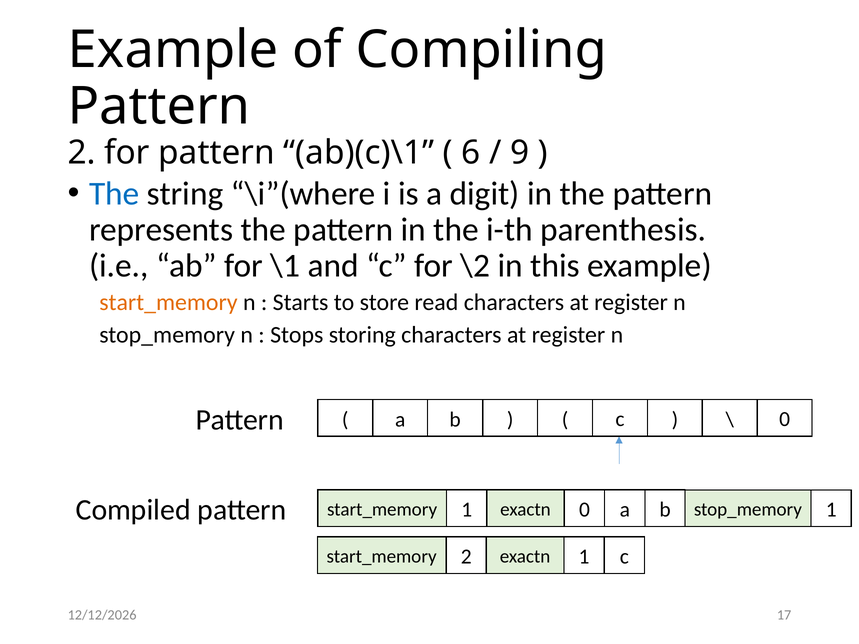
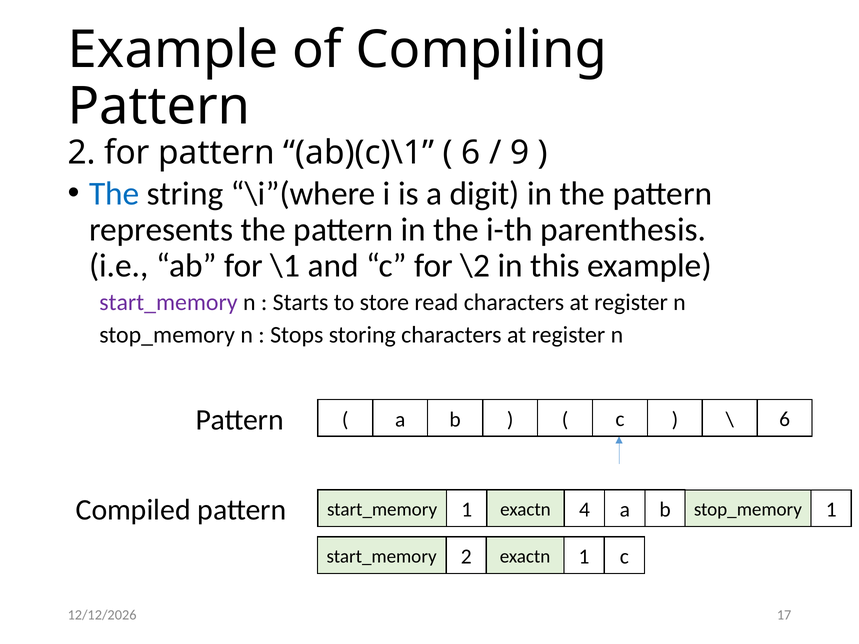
start_memory colour: orange -> purple (168, 302)
0: 0 -> 6 (785, 420)
pattern 0: 0 -> 4 (584, 510)
